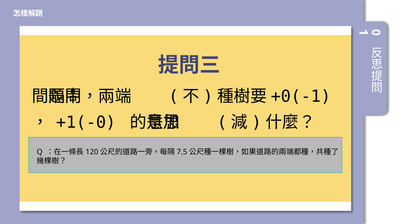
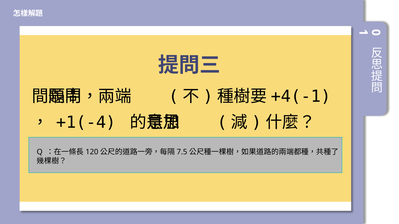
+0(-1: +0(-1 -> +4(-1 (301, 97)
+1(-0: +1(-0 -> +1(-4 (86, 123)
